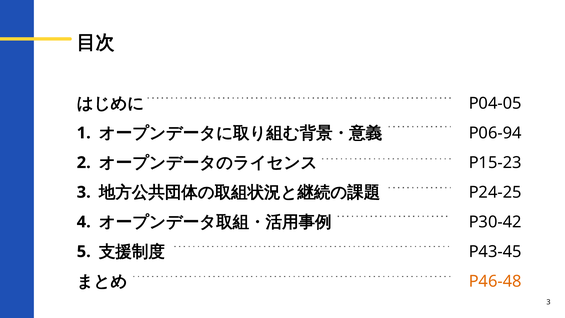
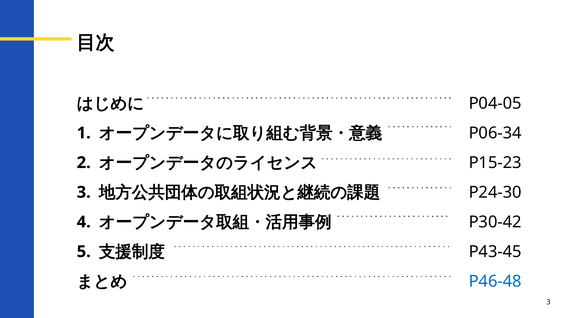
P06-94: P06-94 -> P06-34 (495, 133)
P24-25: P24-25 -> P24-30 (495, 192)
P46-48 colour: orange -> blue (495, 281)
